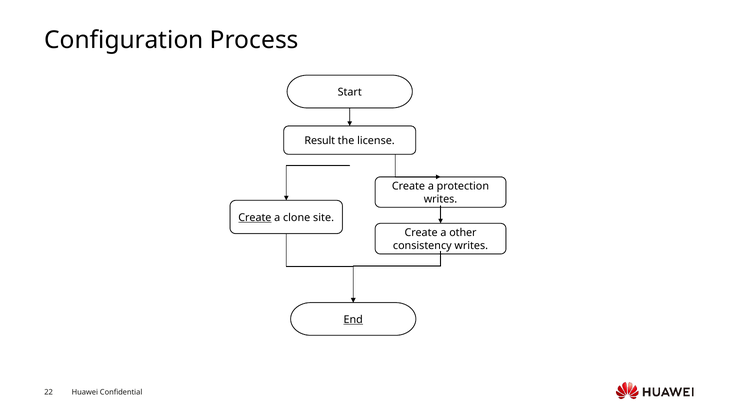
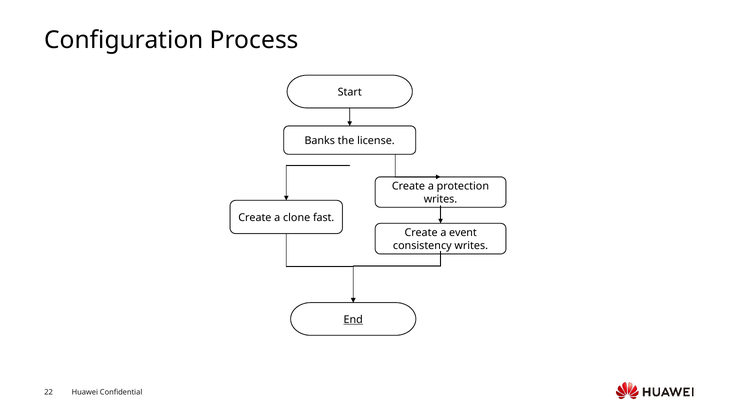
Result: Result -> Banks (320, 141)
Create underline: present -> none (255, 217)
site: site -> fast (324, 217)
other: other -> event (463, 233)
